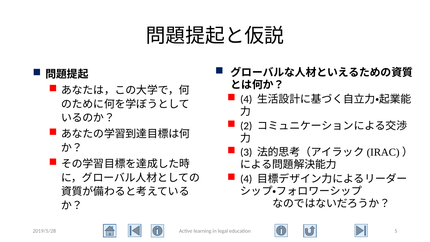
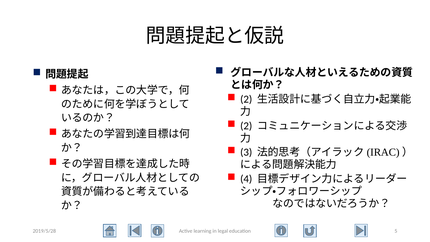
4: 4 -> 2 (246, 99)
